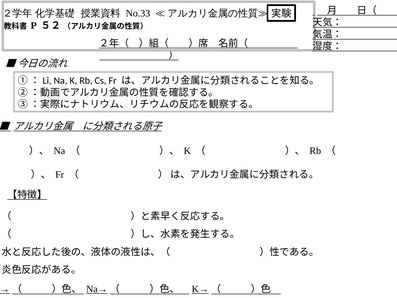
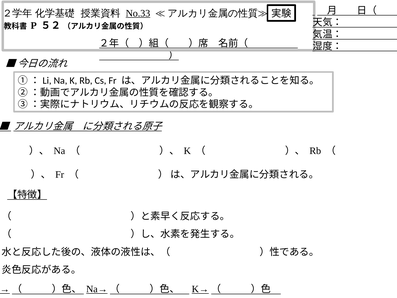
No.33 underline: none -> present (138, 13)
